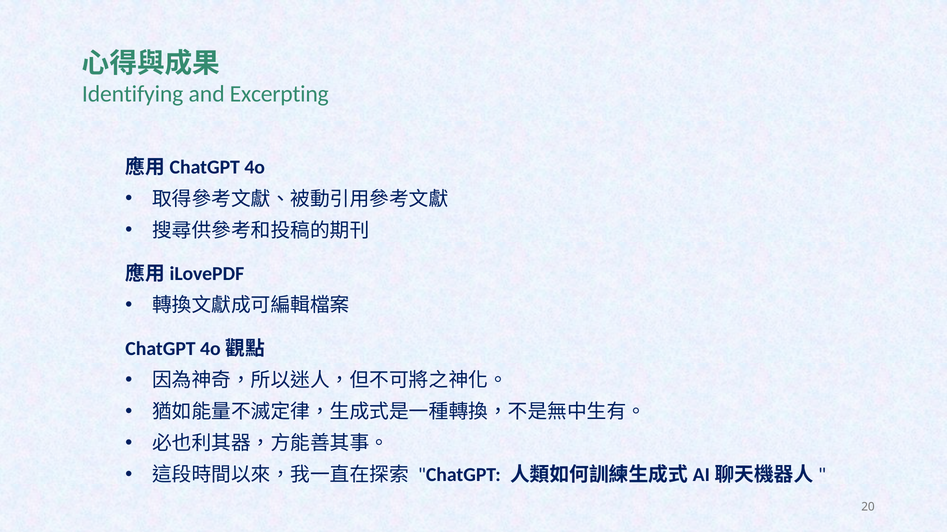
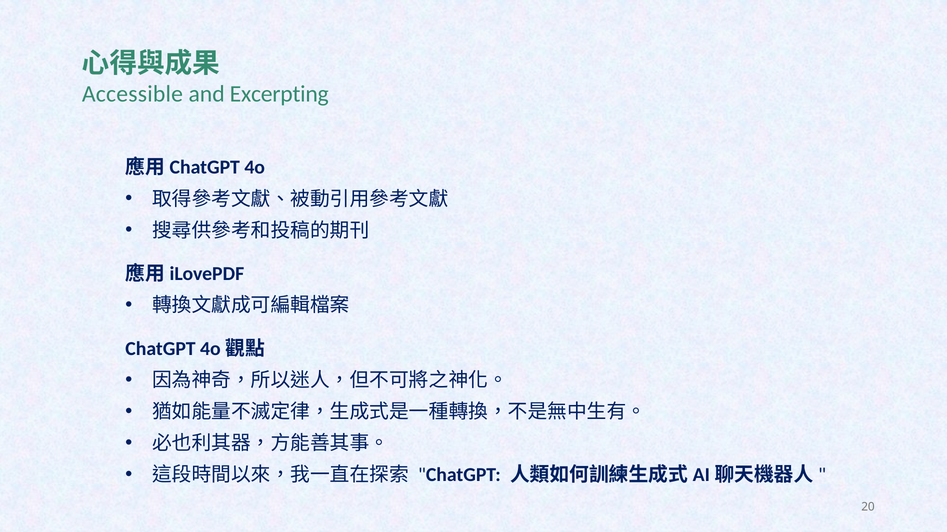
Identifying: Identifying -> Accessible (132, 94)
